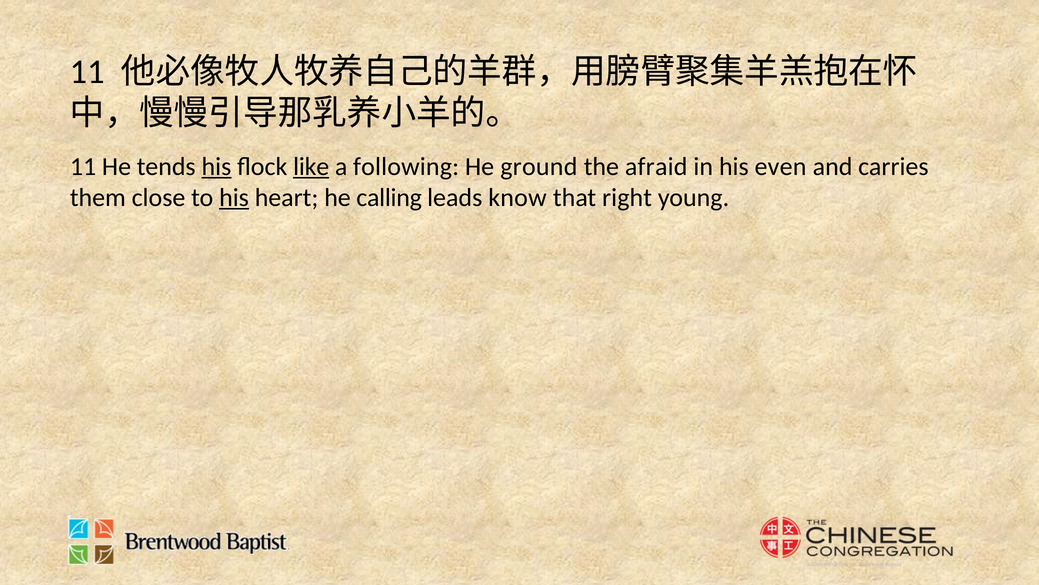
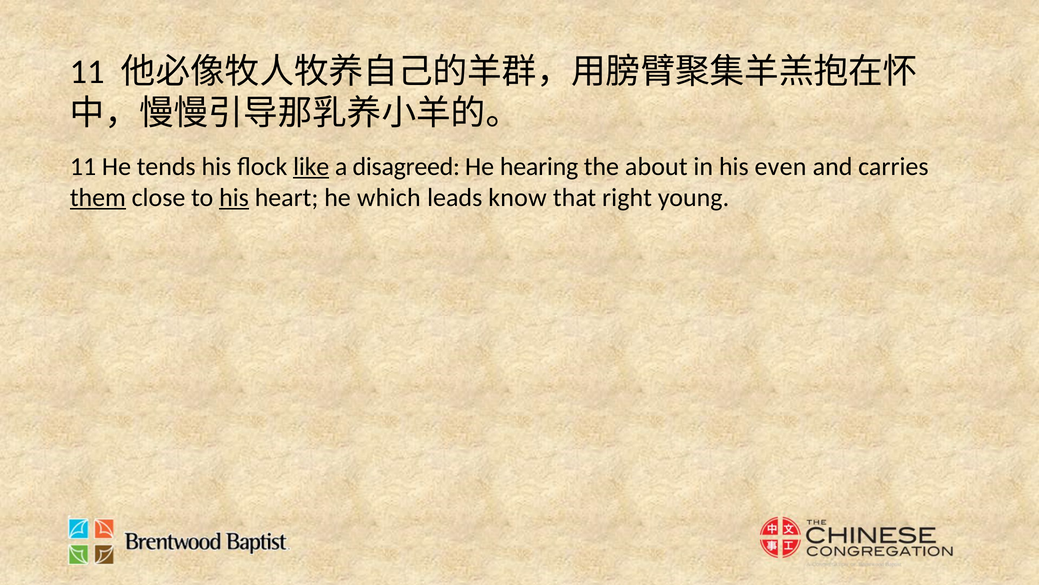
his underline: present -> none (216, 166)
following: following -> disagreed (406, 166)
ground: ground -> hearing (539, 166)
afraid: afraid -> about (656, 166)
them underline: none -> present (98, 197)
calling: calling -> which (389, 197)
